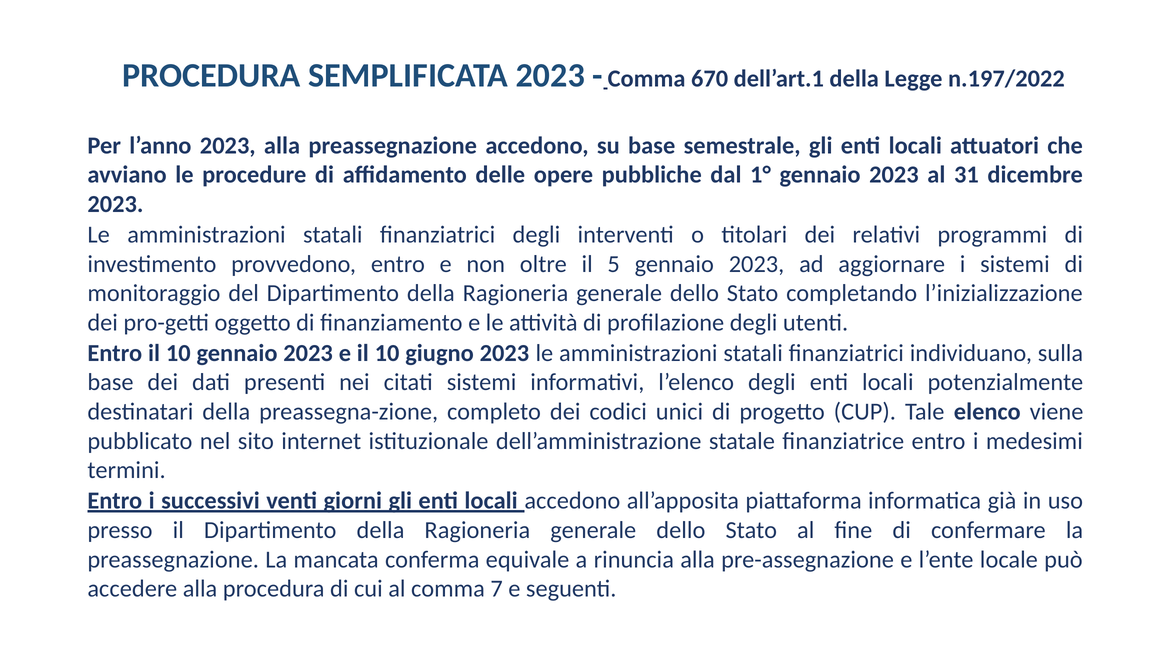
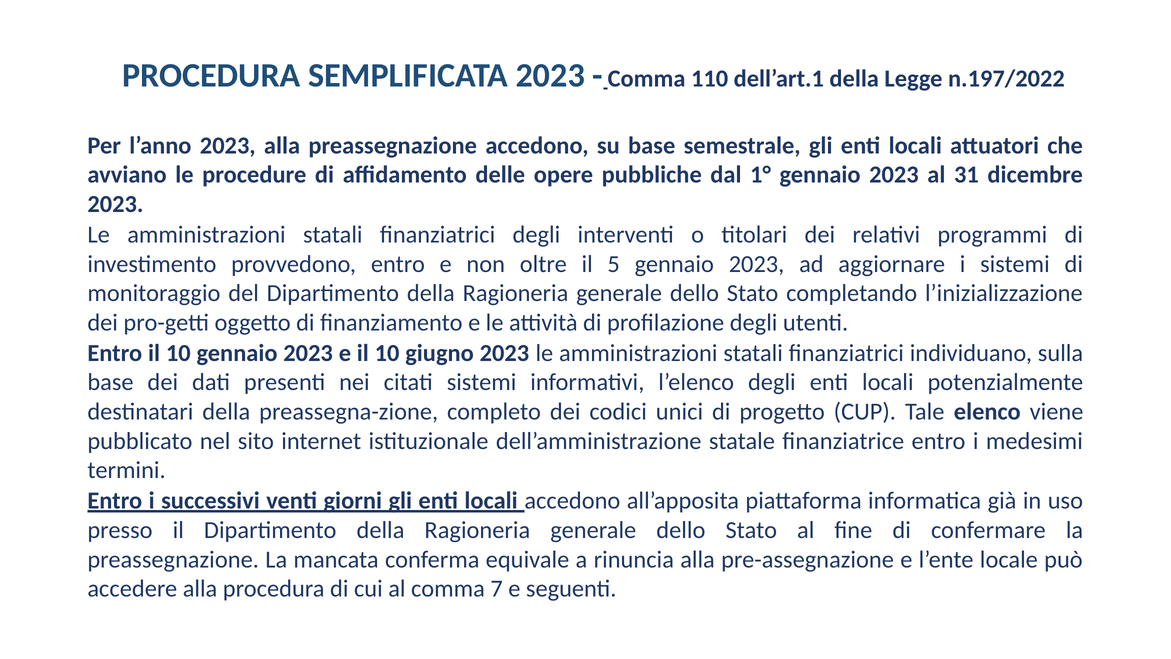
670: 670 -> 110 (710, 78)
